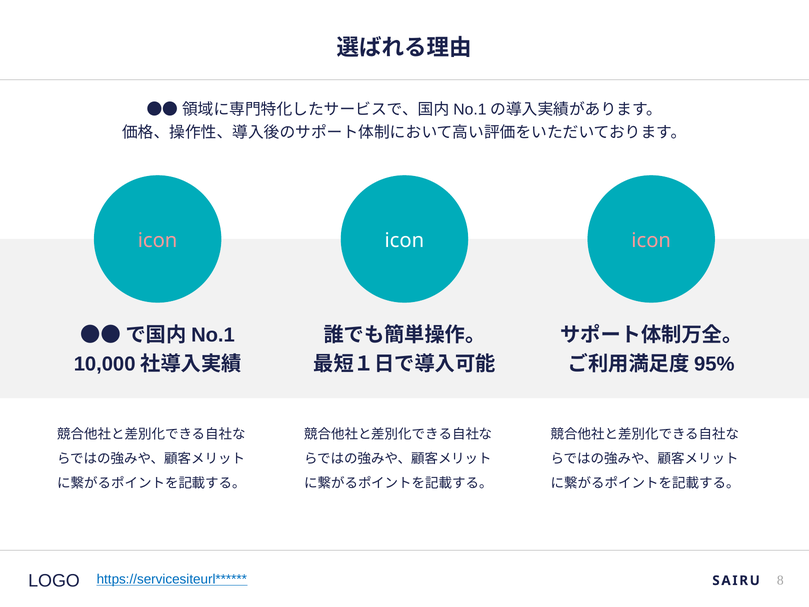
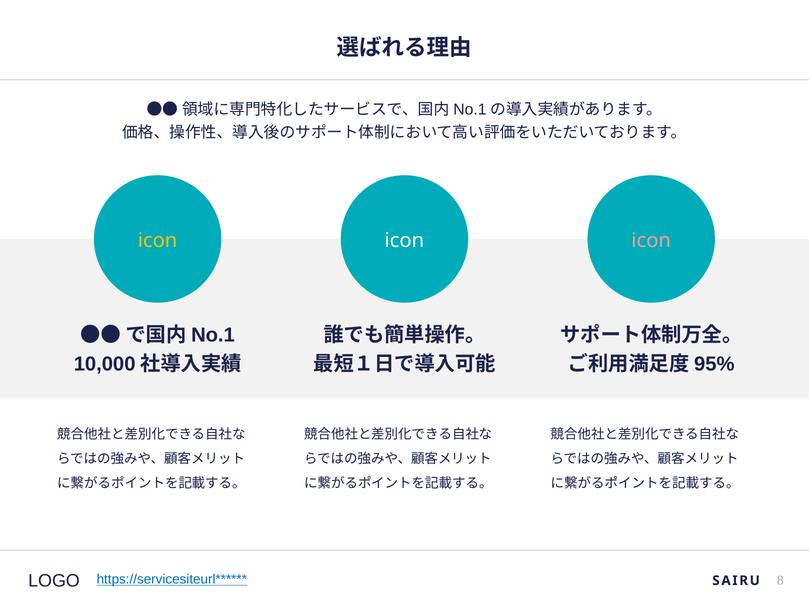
icon colour: pink -> yellow (158, 240)
